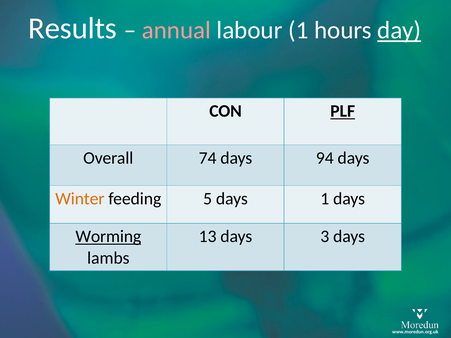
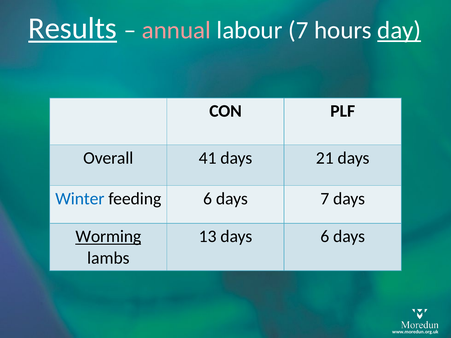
Results underline: none -> present (73, 29)
labour 1: 1 -> 7 (298, 30)
PLF underline: present -> none (343, 111)
74: 74 -> 41 (208, 158)
94: 94 -> 21 (325, 158)
Winter colour: orange -> blue (80, 199)
feeding 5: 5 -> 6 (208, 199)
days 1: 1 -> 7 (325, 199)
days 3: 3 -> 6 (325, 237)
